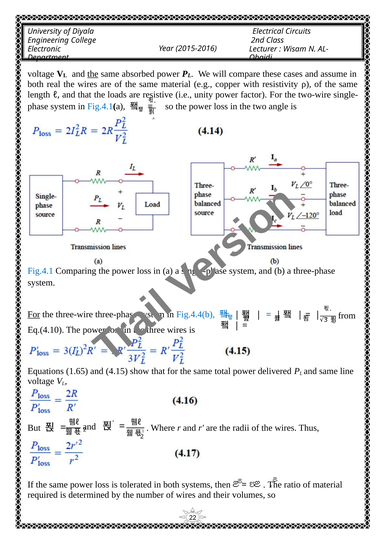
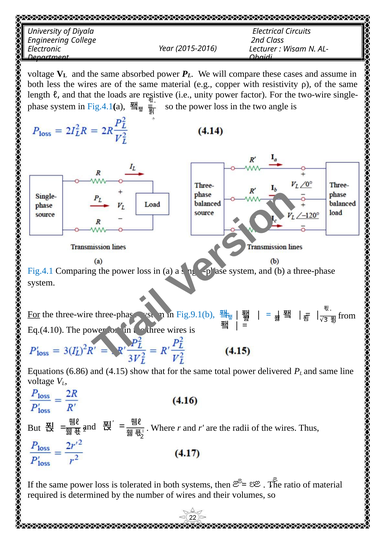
the underline: present -> none (93, 74)
real: real -> less (54, 84)
Fig.4.4(b: Fig.4.4(b -> Fig.9.1(b (196, 314)
1.65: 1.65 -> 6.86 (77, 371)
